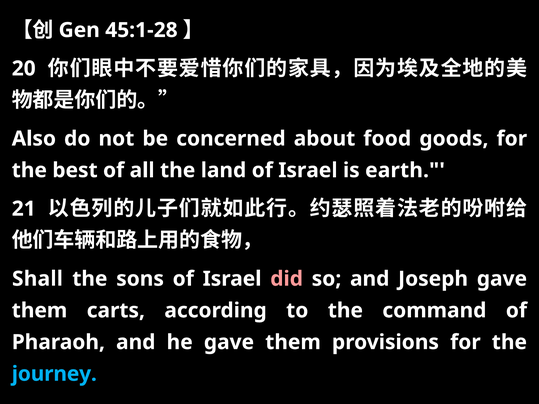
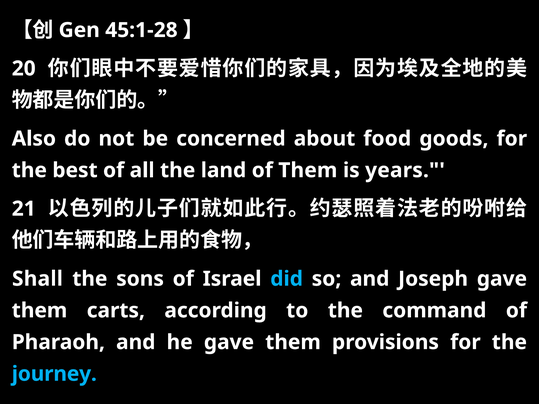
land of Israel: Israel -> Them (308, 170)
earth: earth -> years (405, 170)
did colour: pink -> light blue (287, 279)
